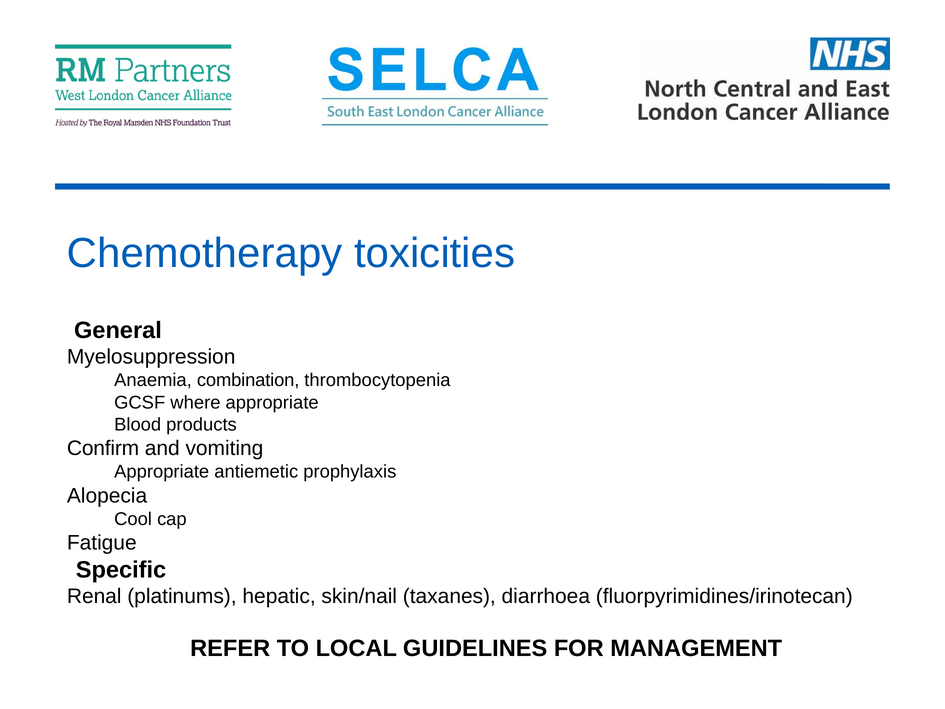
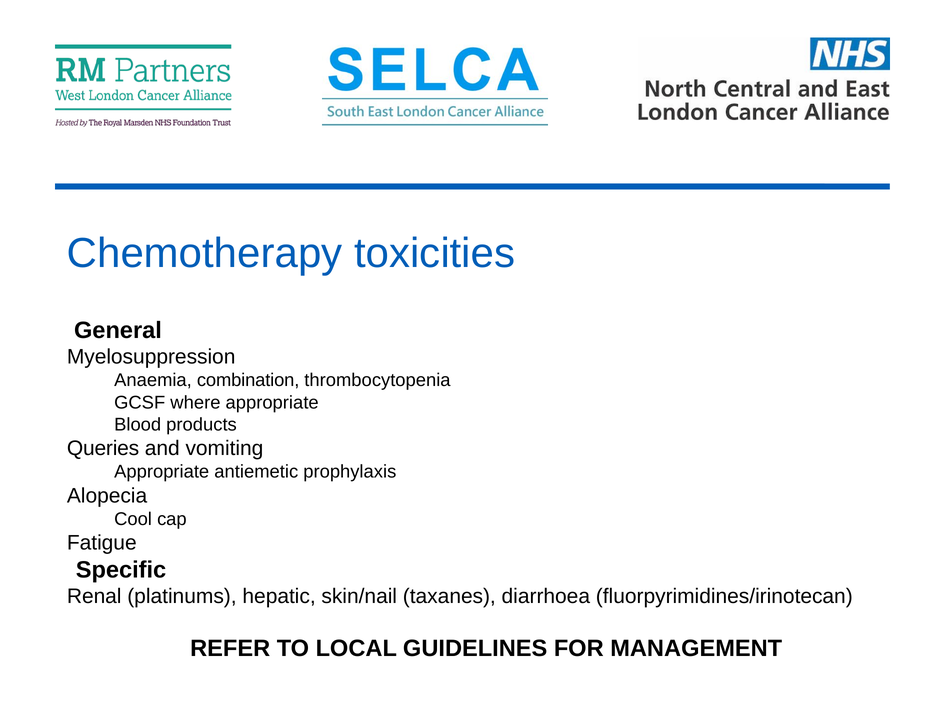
Confirm: Confirm -> Queries (103, 448)
